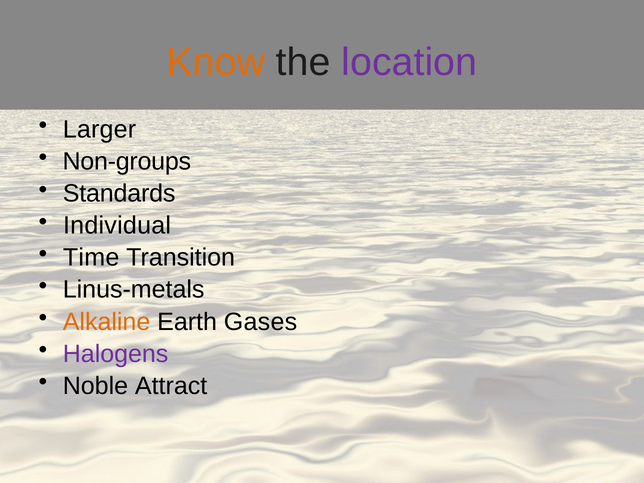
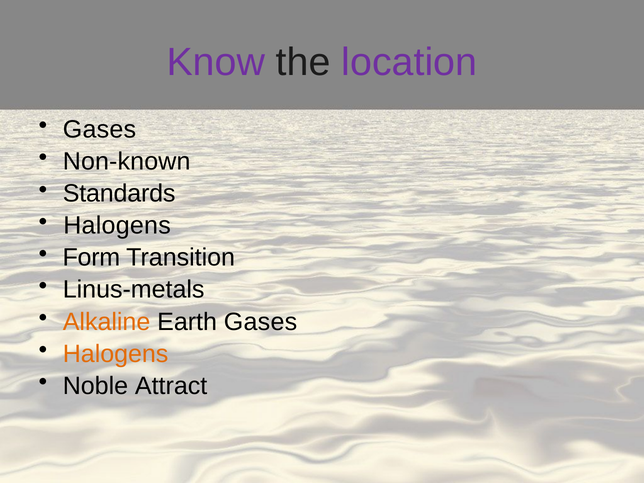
Know colour: orange -> purple (216, 62)
Larger: Larger -> Gases (99, 129)
Non-groups: Non-groups -> Non-known (127, 161)
Individual: Individual -> Halogens (117, 226)
Time: Time -> Form (91, 258)
Halogens colour: purple -> orange (116, 354)
